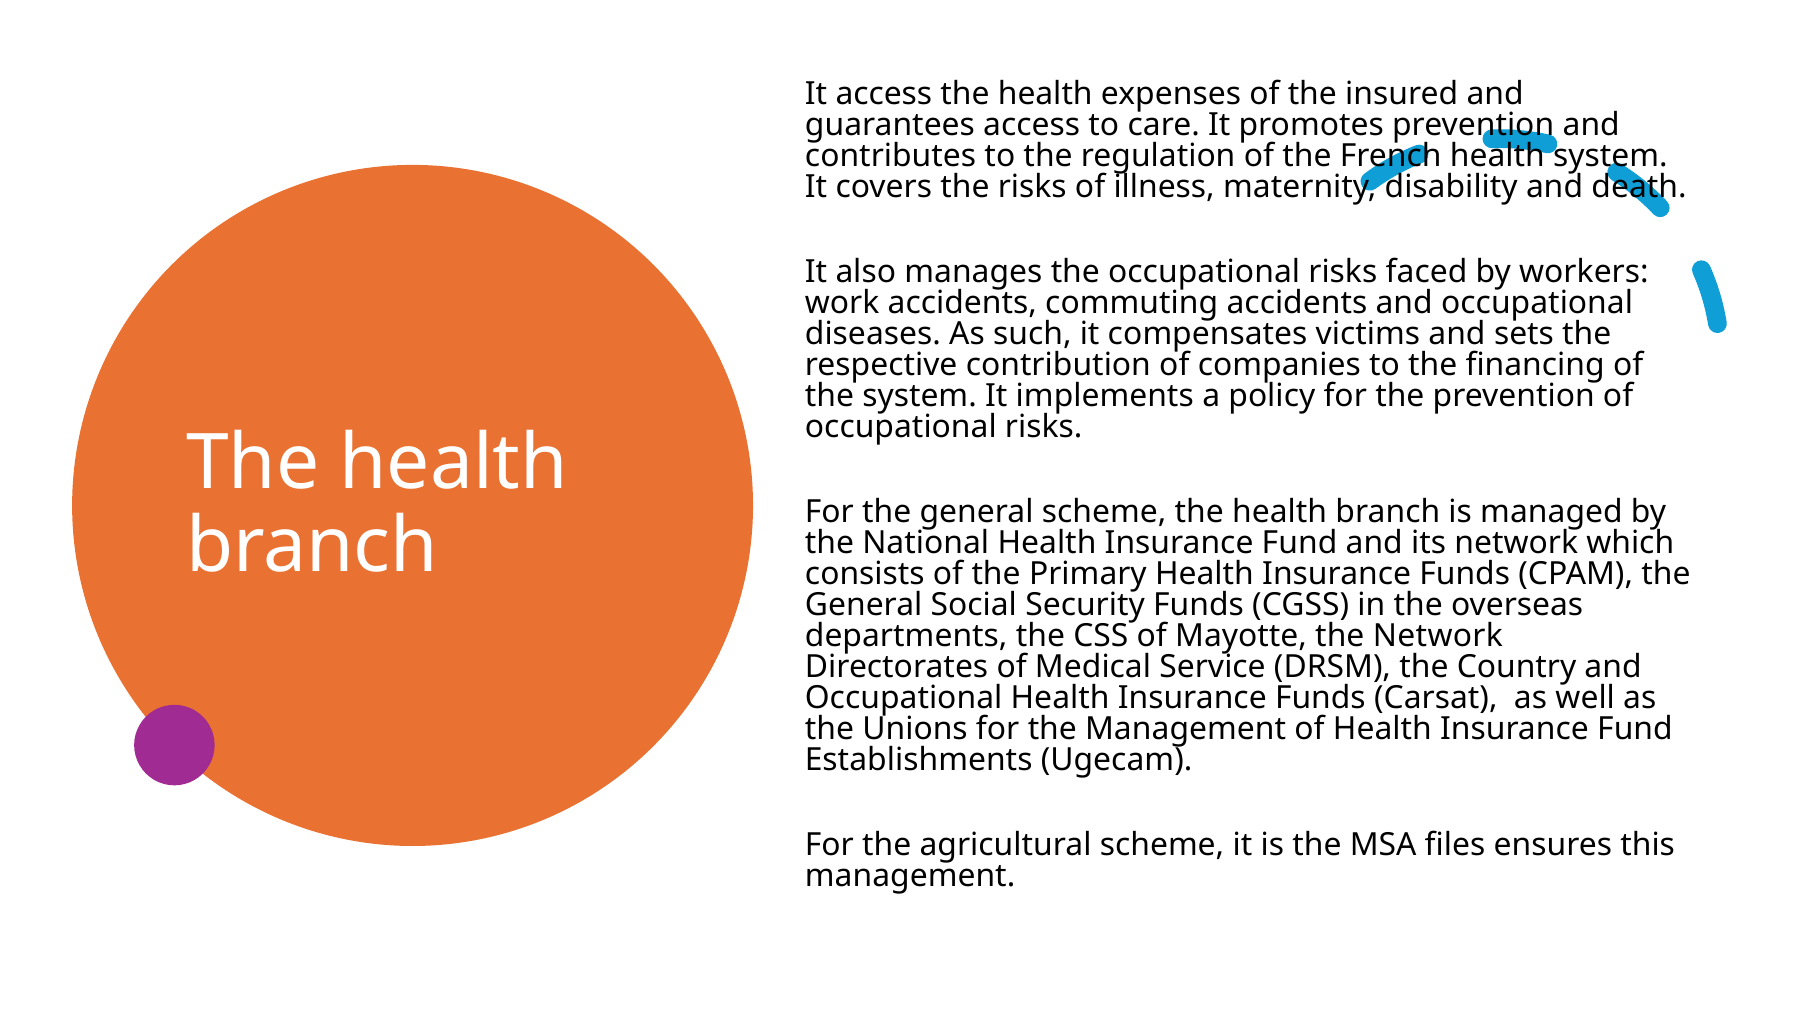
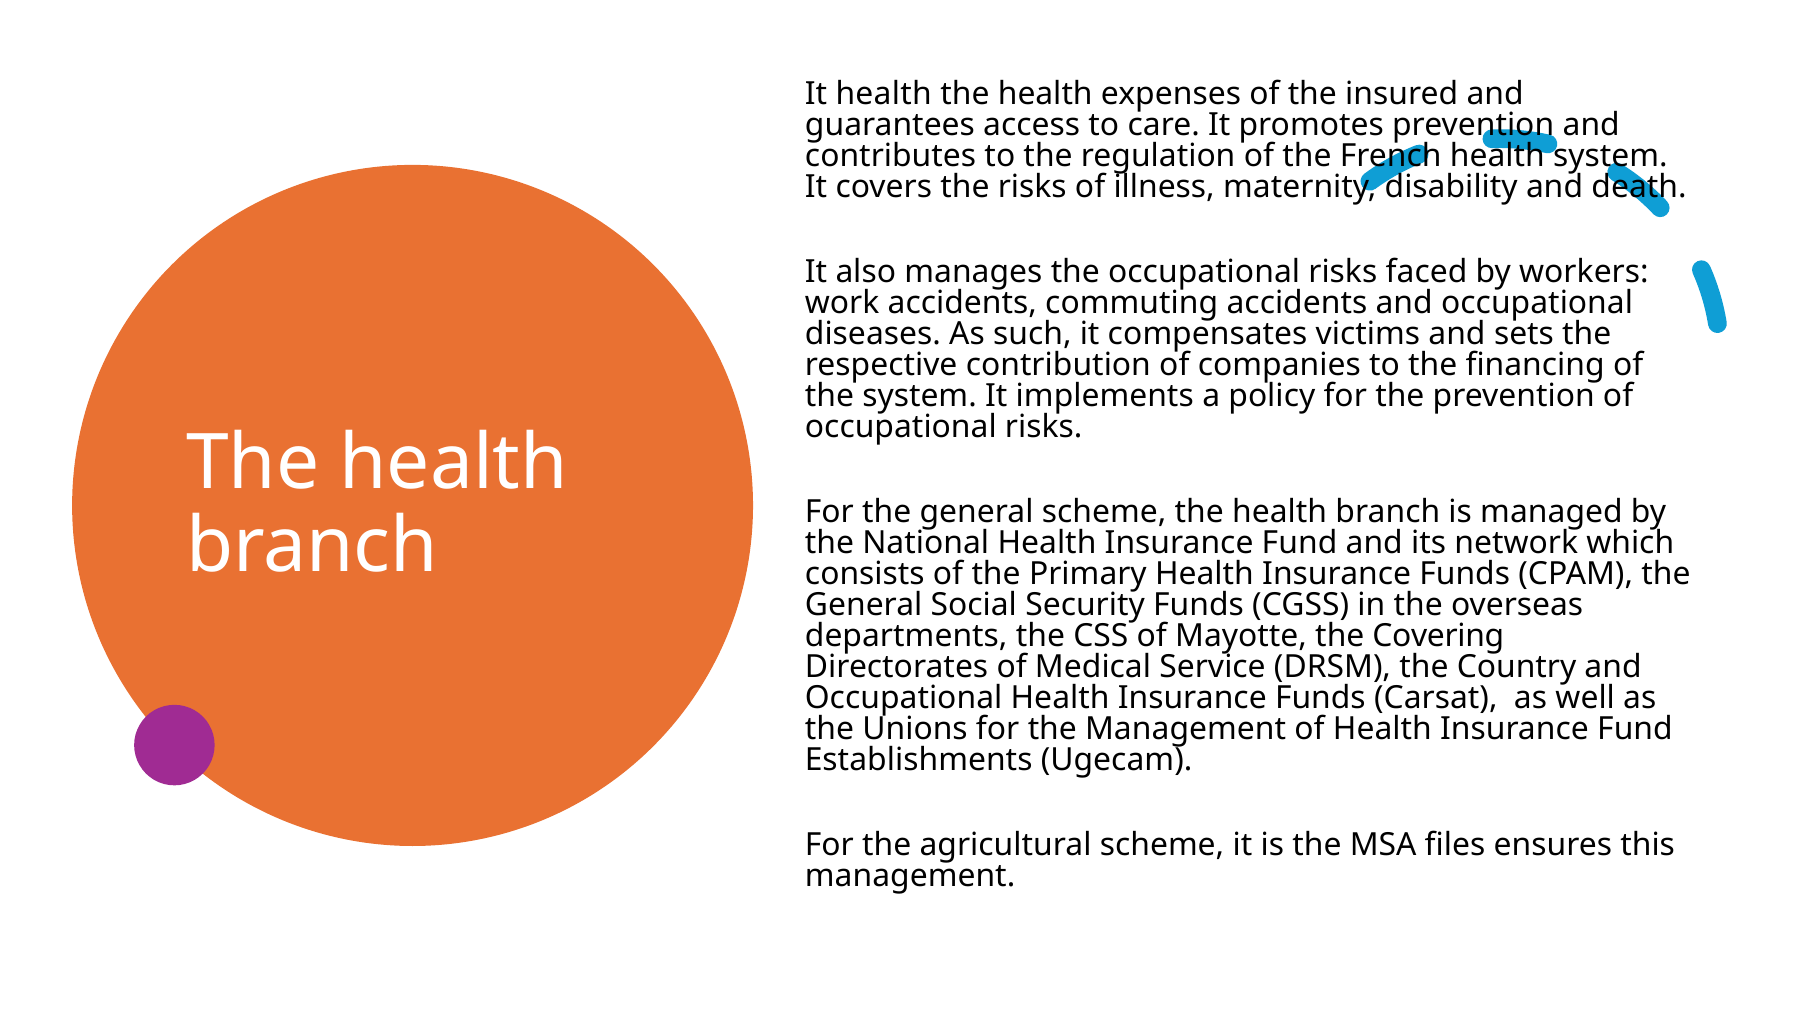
It access: access -> health (884, 94)
the Network: Network -> Covering (1438, 636)
